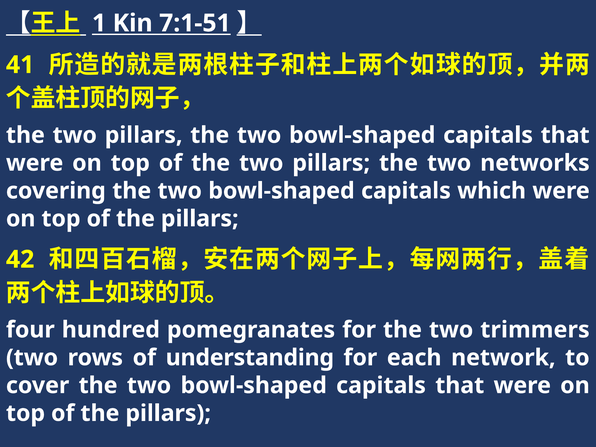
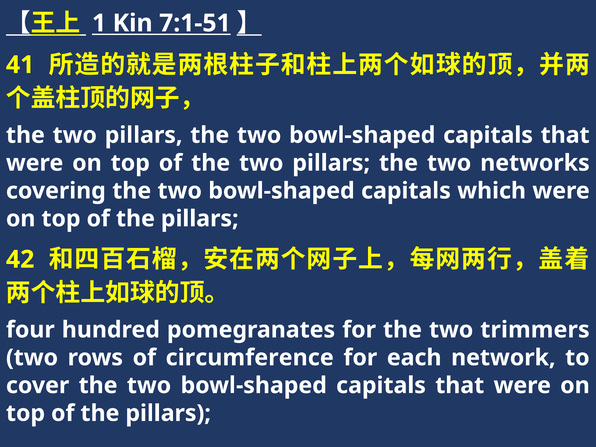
understanding: understanding -> circumference (250, 358)
